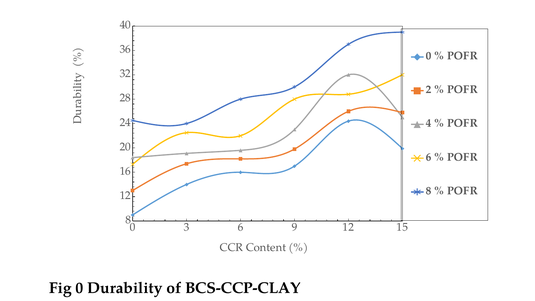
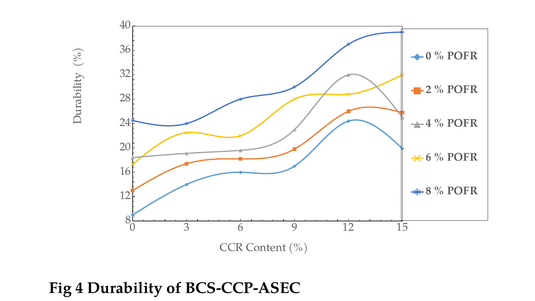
Fig 0: 0 -> 4 (79, 288)
BCS-CCP-CLAY: BCS-CCP-CLAY -> BCS-CCP-ASEC (243, 288)
